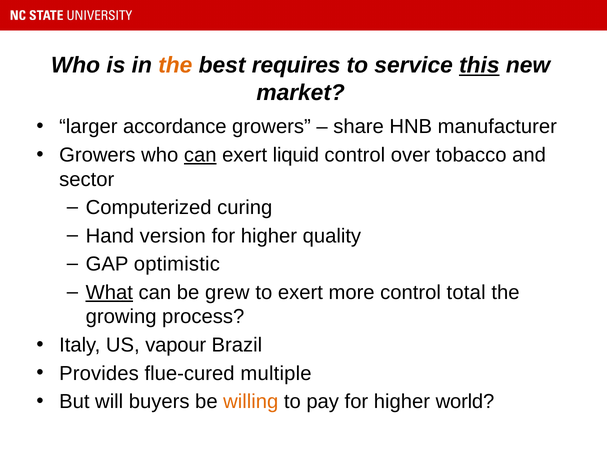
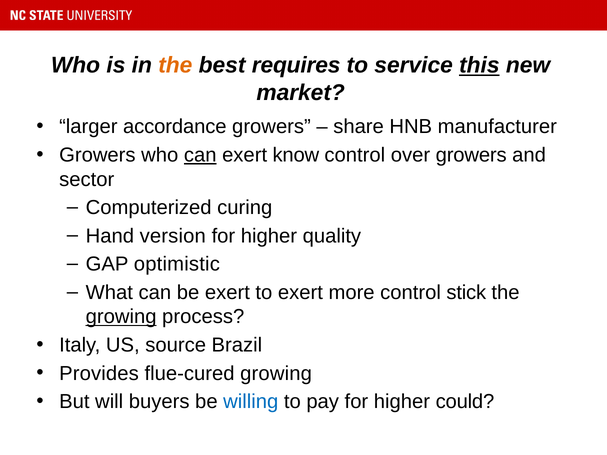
liquid: liquid -> know (296, 155)
over tobacco: tobacco -> growers (471, 155)
What underline: present -> none (109, 293)
be grew: grew -> exert (227, 293)
total: total -> stick (466, 293)
growing underline: none -> present (121, 317)
vapour: vapour -> source (176, 345)
flue-cured multiple: multiple -> growing (276, 374)
willing colour: orange -> blue (251, 402)
world: world -> could (465, 402)
